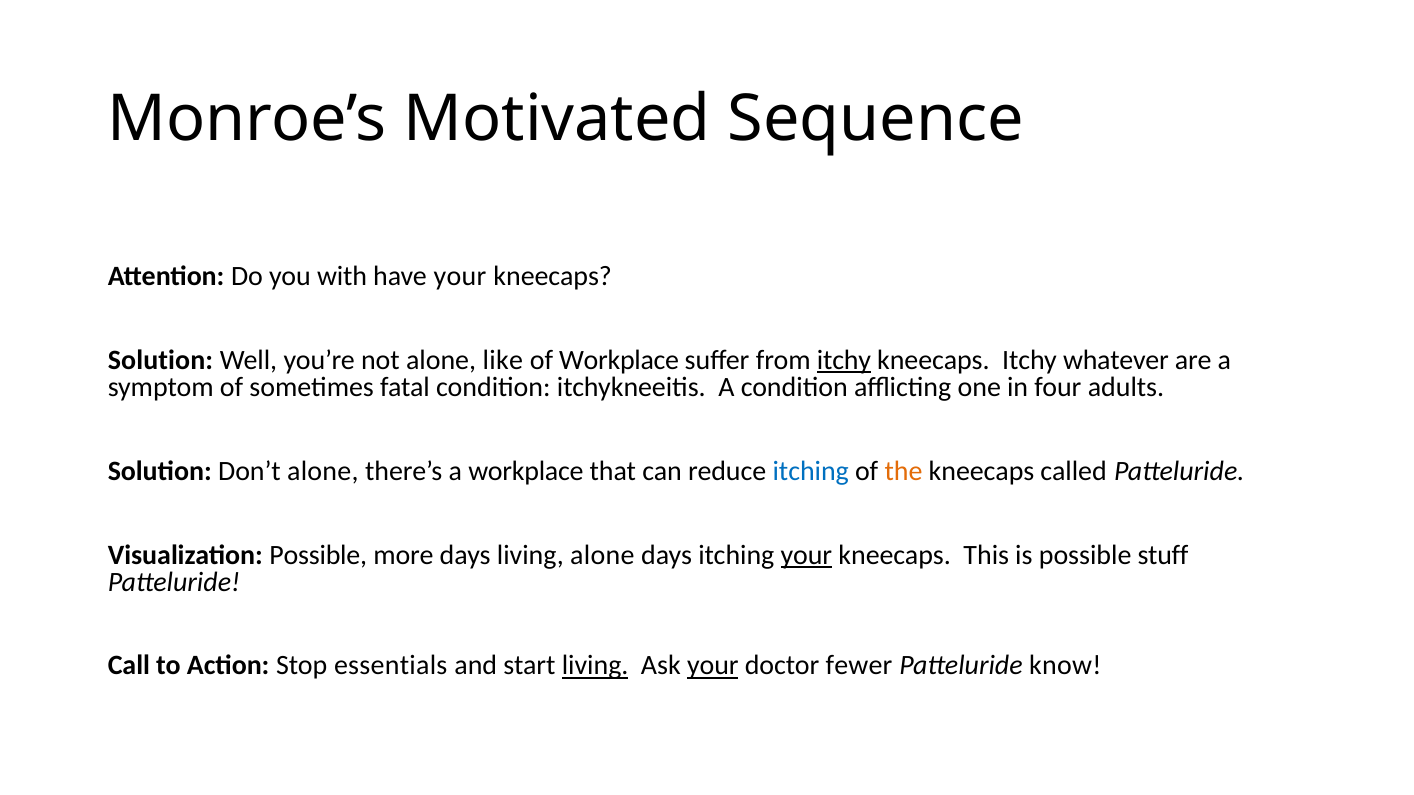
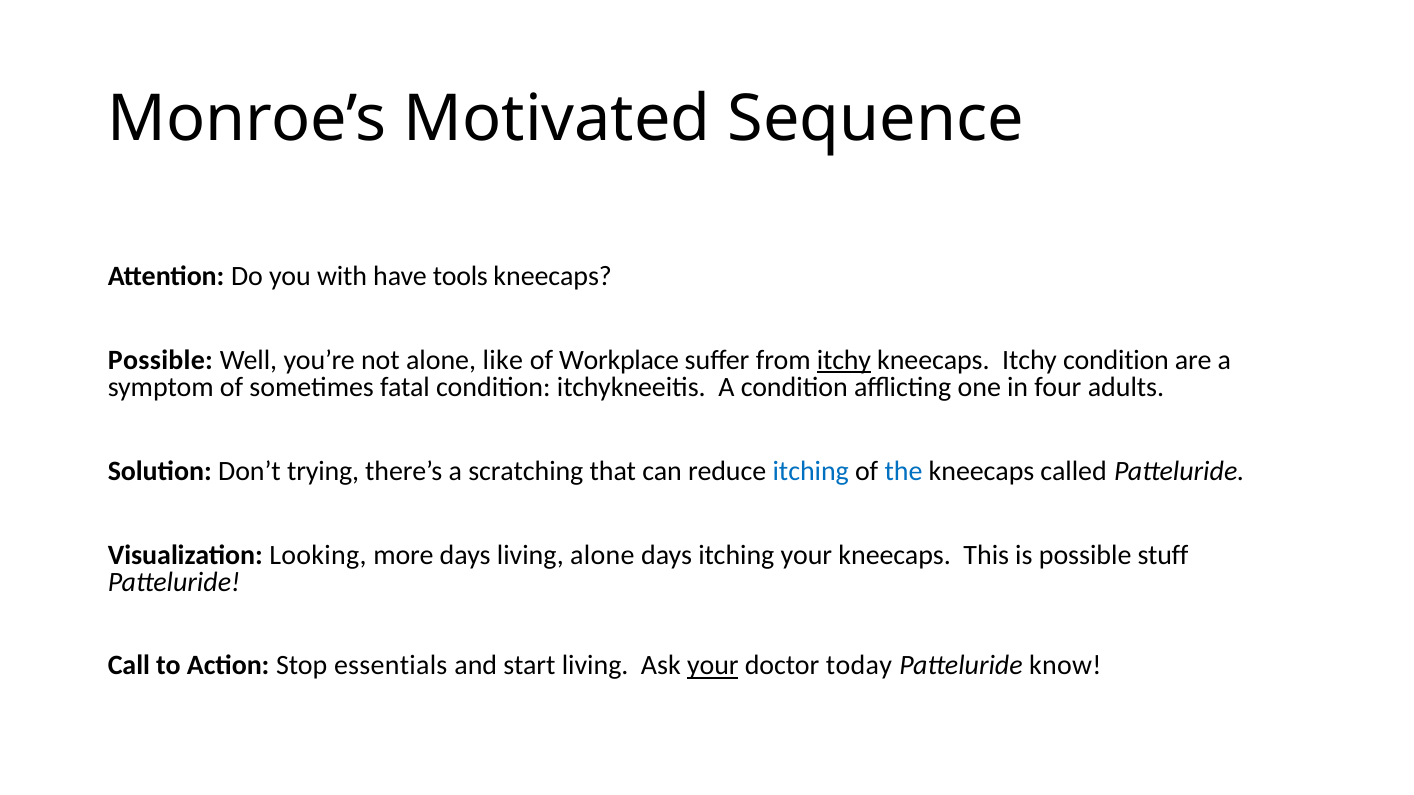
have your: your -> tools (460, 276)
Solution: Solution -> Possible (160, 360)
Itchy whatever: whatever -> condition (1116, 360)
Don’t alone: alone -> trying (323, 471)
a workplace: workplace -> scratching (526, 471)
the colour: orange -> blue (904, 471)
Visualization Possible: Possible -> Looking (318, 555)
your underline: present -> none (806, 555)
living underline: present -> none (595, 666)
fewer: fewer -> today (859, 666)
